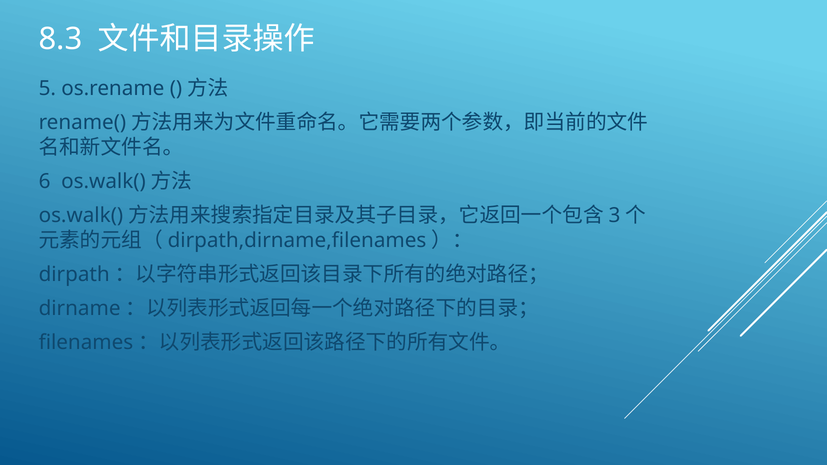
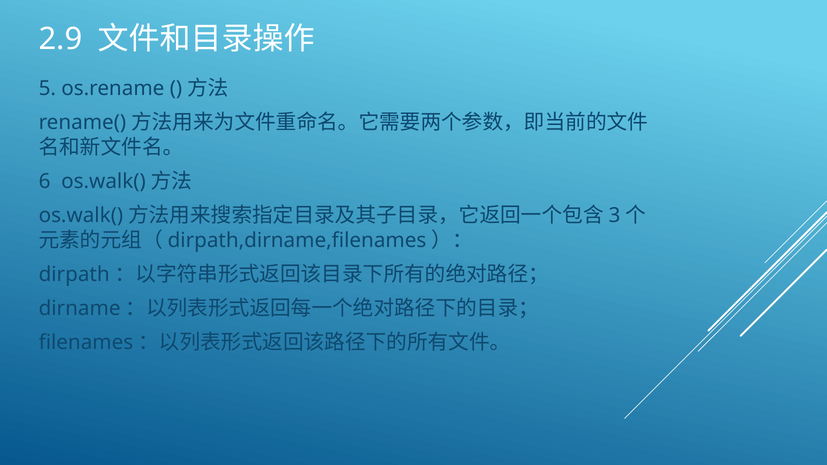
8.3: 8.3 -> 2.9 (61, 39)
